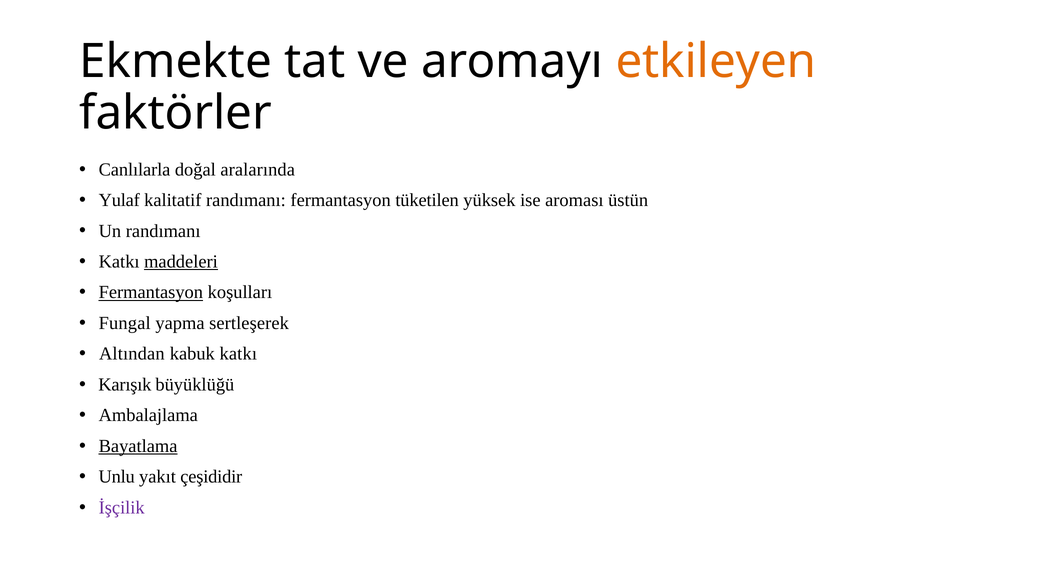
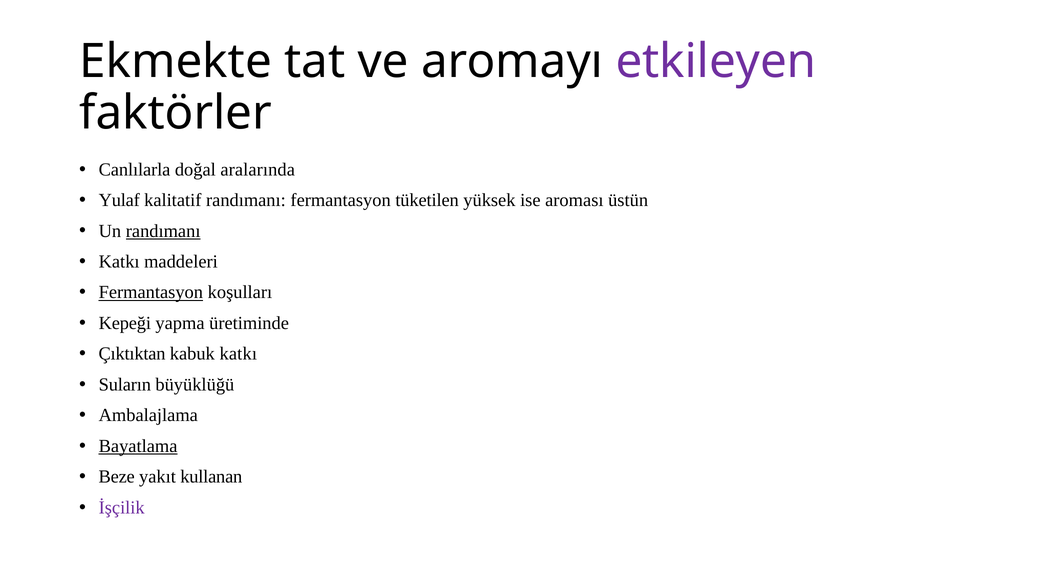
etkileyen colour: orange -> purple (716, 62)
randımanı underline: none -> present (163, 231)
maddeleri underline: present -> none (181, 261)
Fungal: Fungal -> Kepeği (125, 323)
sertleşerek: sertleşerek -> üretiminde (249, 323)
Altından: Altından -> Çıktıktan (132, 354)
Karışık: Karışık -> Suların (125, 384)
Unlu: Unlu -> Beze (117, 476)
çeşididir: çeşididir -> kullanan (211, 476)
